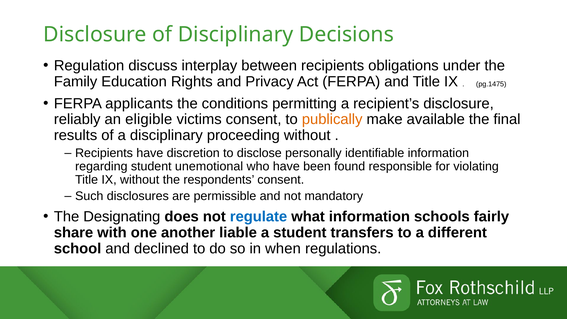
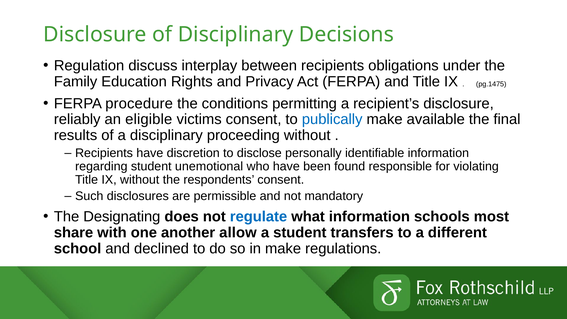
applicants: applicants -> procedure (139, 103)
publically colour: orange -> blue (332, 119)
fairly: fairly -> most (491, 217)
liable: liable -> allow (238, 233)
in when: when -> make (283, 249)
